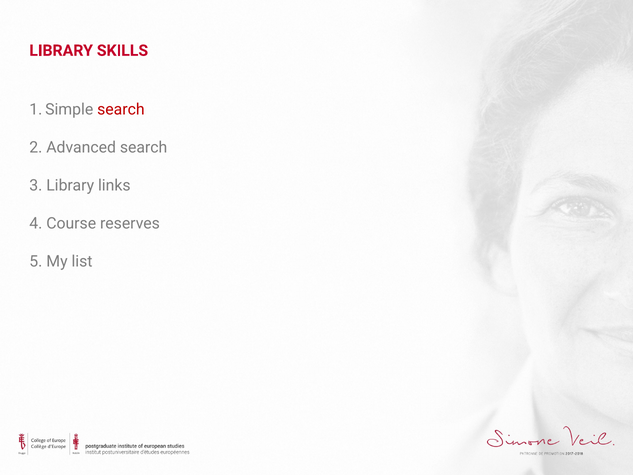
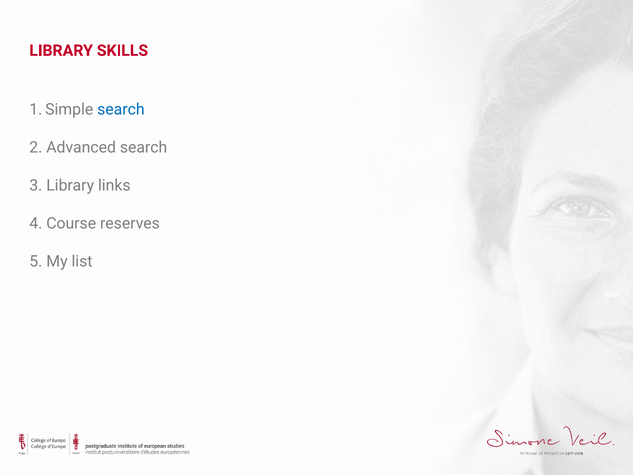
search colour: red -> blue (121, 109)
